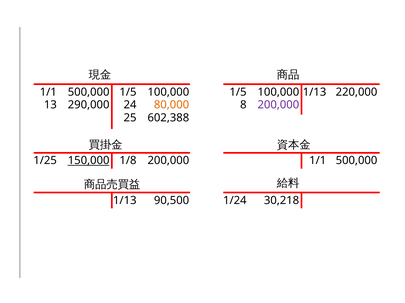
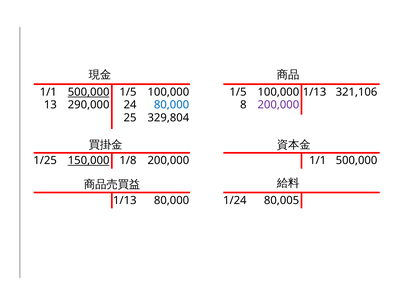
500,000 underline: none -> present (89, 92)
220,000: 220,000 -> 321,106 (357, 92)
80,000 colour: orange -> blue (172, 105)
602,388: 602,388 -> 329,804 (168, 118)
90,500: 90,500 -> 80,000 (172, 201)
30,218: 30,218 -> 80,005 (282, 201)
